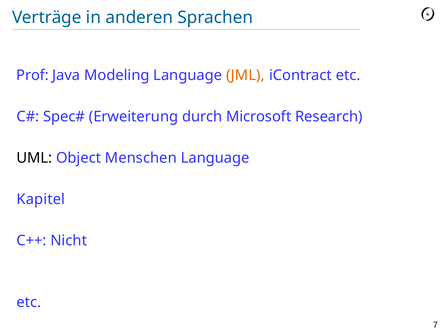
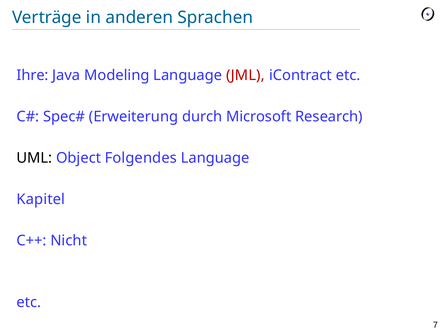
Prof: Prof -> Ihre (32, 75)
JML colour: orange -> red (246, 75)
Menschen: Menschen -> Folgendes (141, 158)
